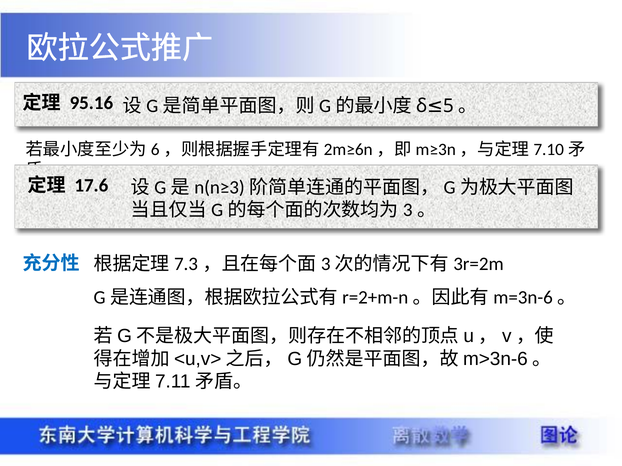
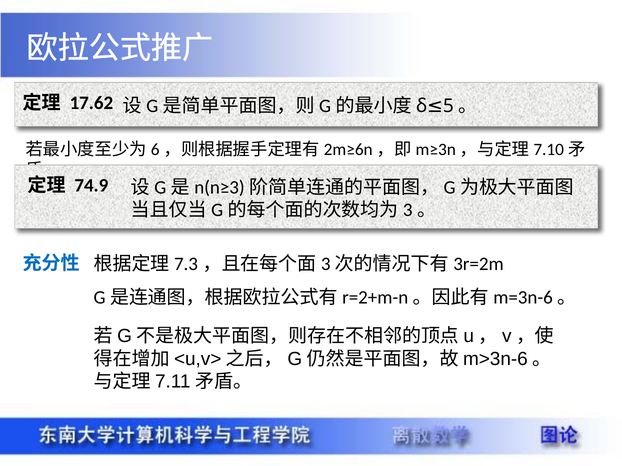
95.16: 95.16 -> 17.62 (91, 103)
17.6: 17.6 -> 74.9 (91, 186)
